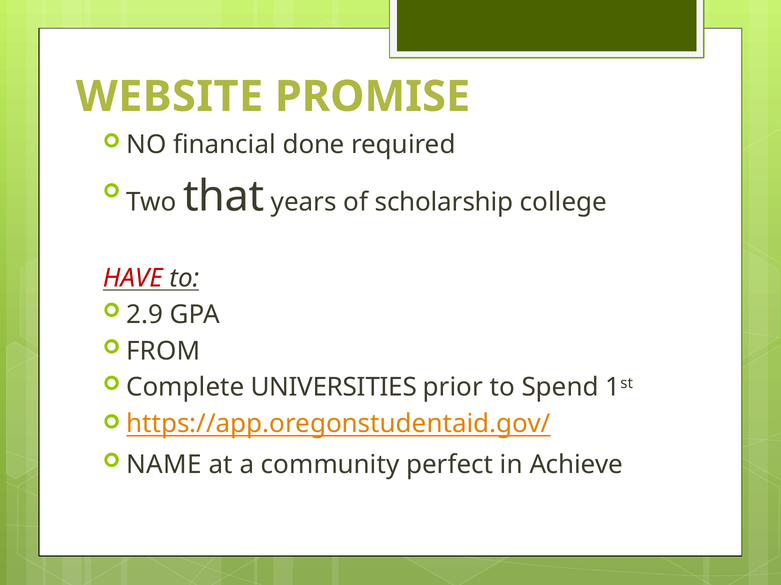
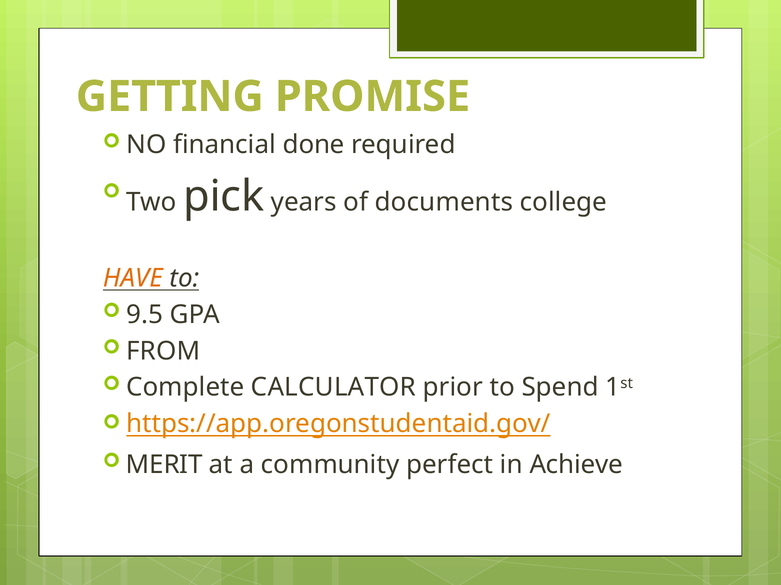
WEBSITE: WEBSITE -> GETTING (170, 97)
that: that -> pick (224, 197)
scholarship: scholarship -> documents (444, 202)
HAVE colour: red -> orange (133, 279)
2.9: 2.9 -> 9.5 (145, 315)
UNIVERSITIES: UNIVERSITIES -> CALCULATOR (333, 388)
NAME: NAME -> MERIT (164, 465)
